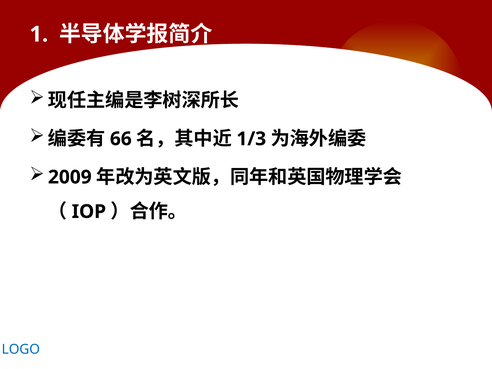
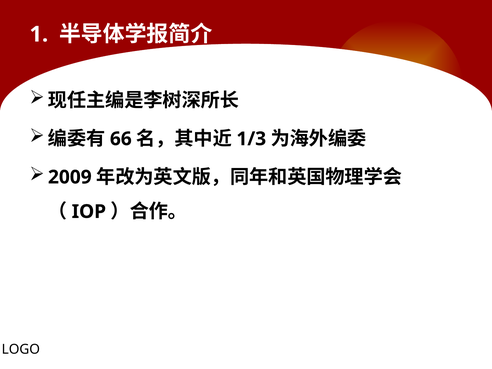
LOGO colour: blue -> black (21, 349)
